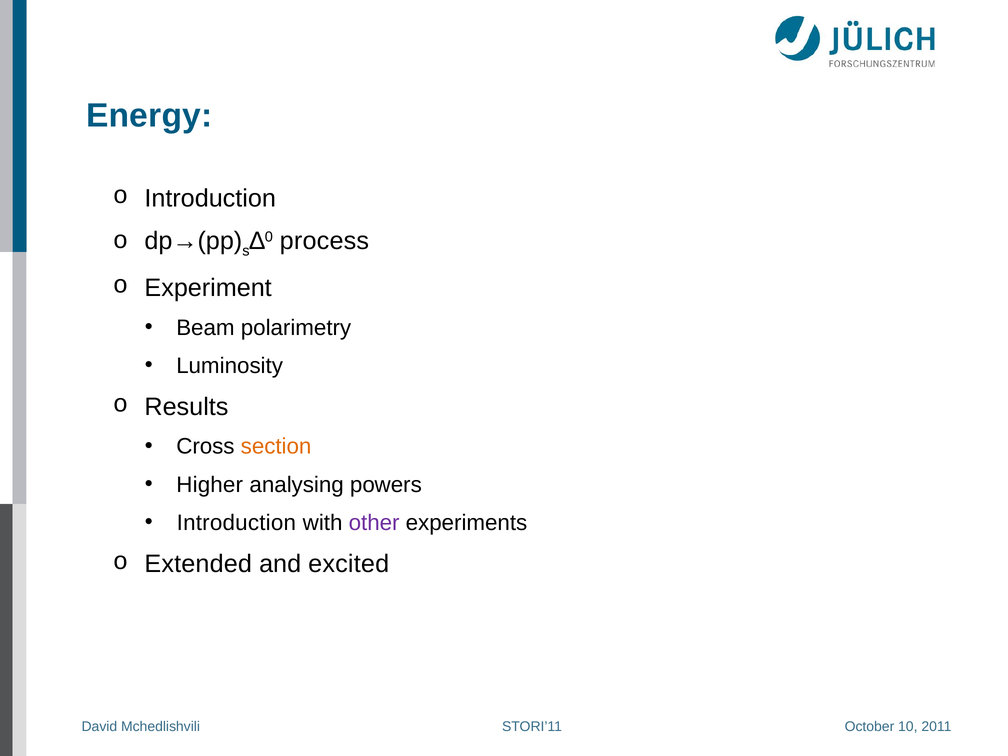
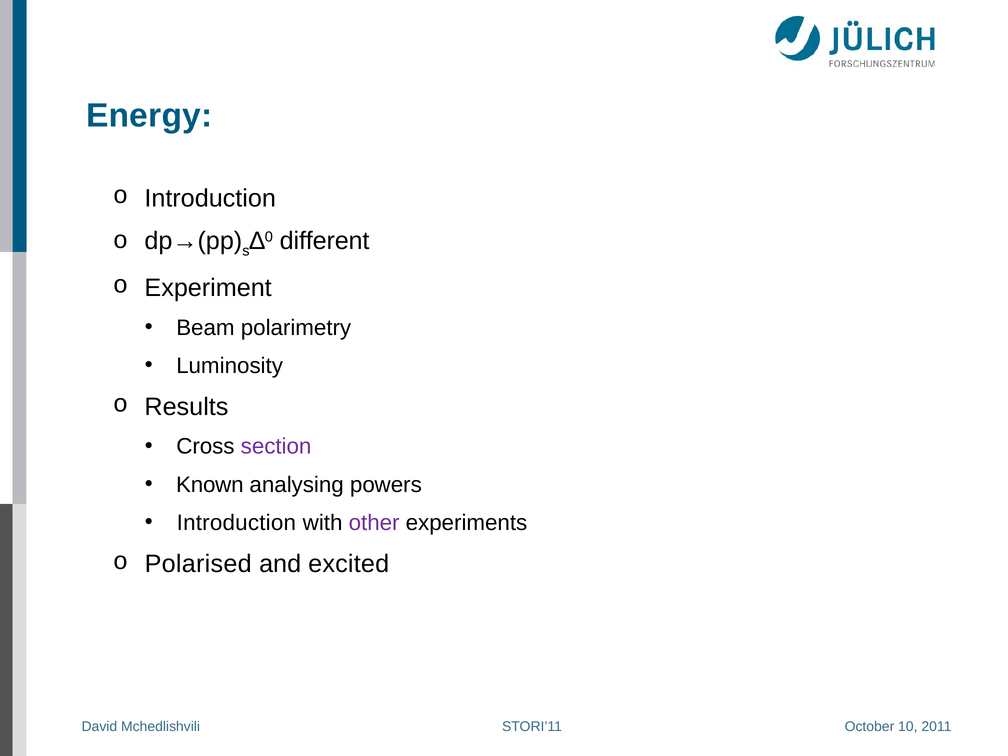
process: process -> different (325, 241)
section colour: orange -> purple (276, 447)
Higher: Higher -> Known (210, 485)
Extended: Extended -> Polarised (198, 564)
